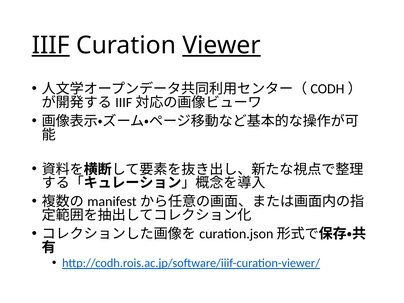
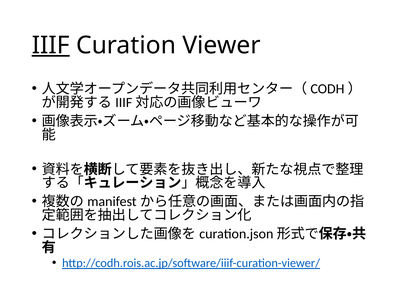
Viewer underline: present -> none (221, 45)
